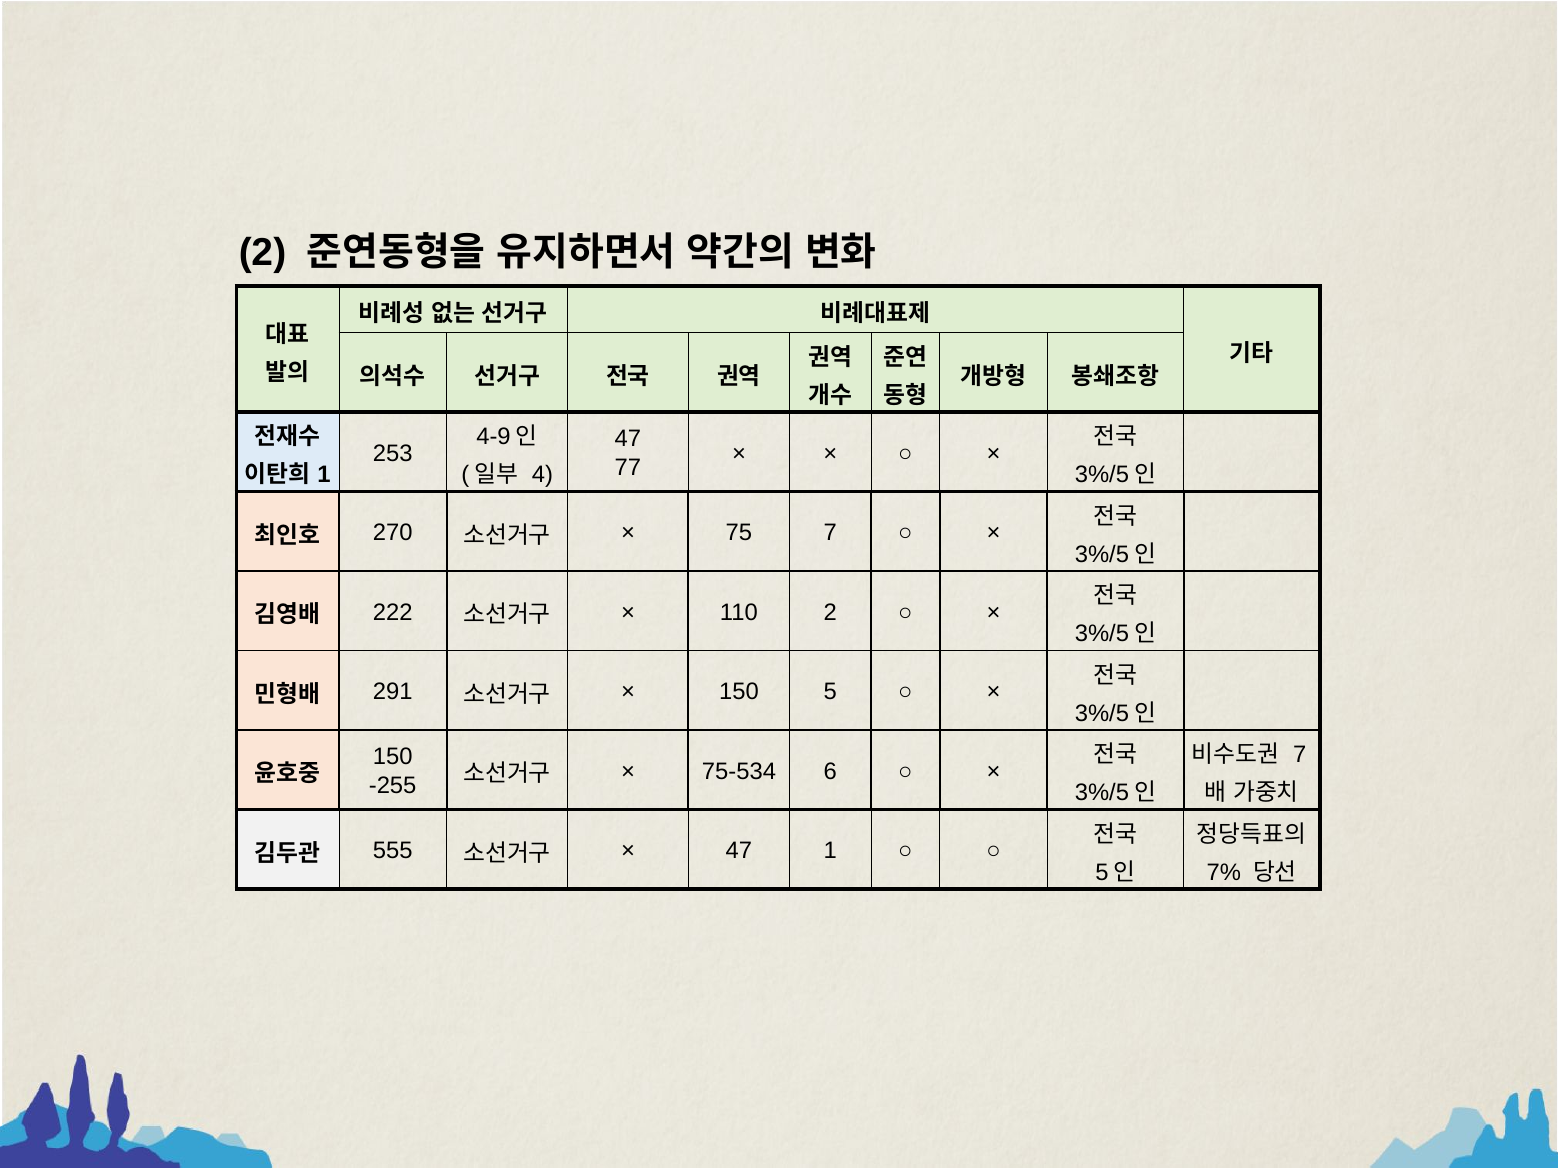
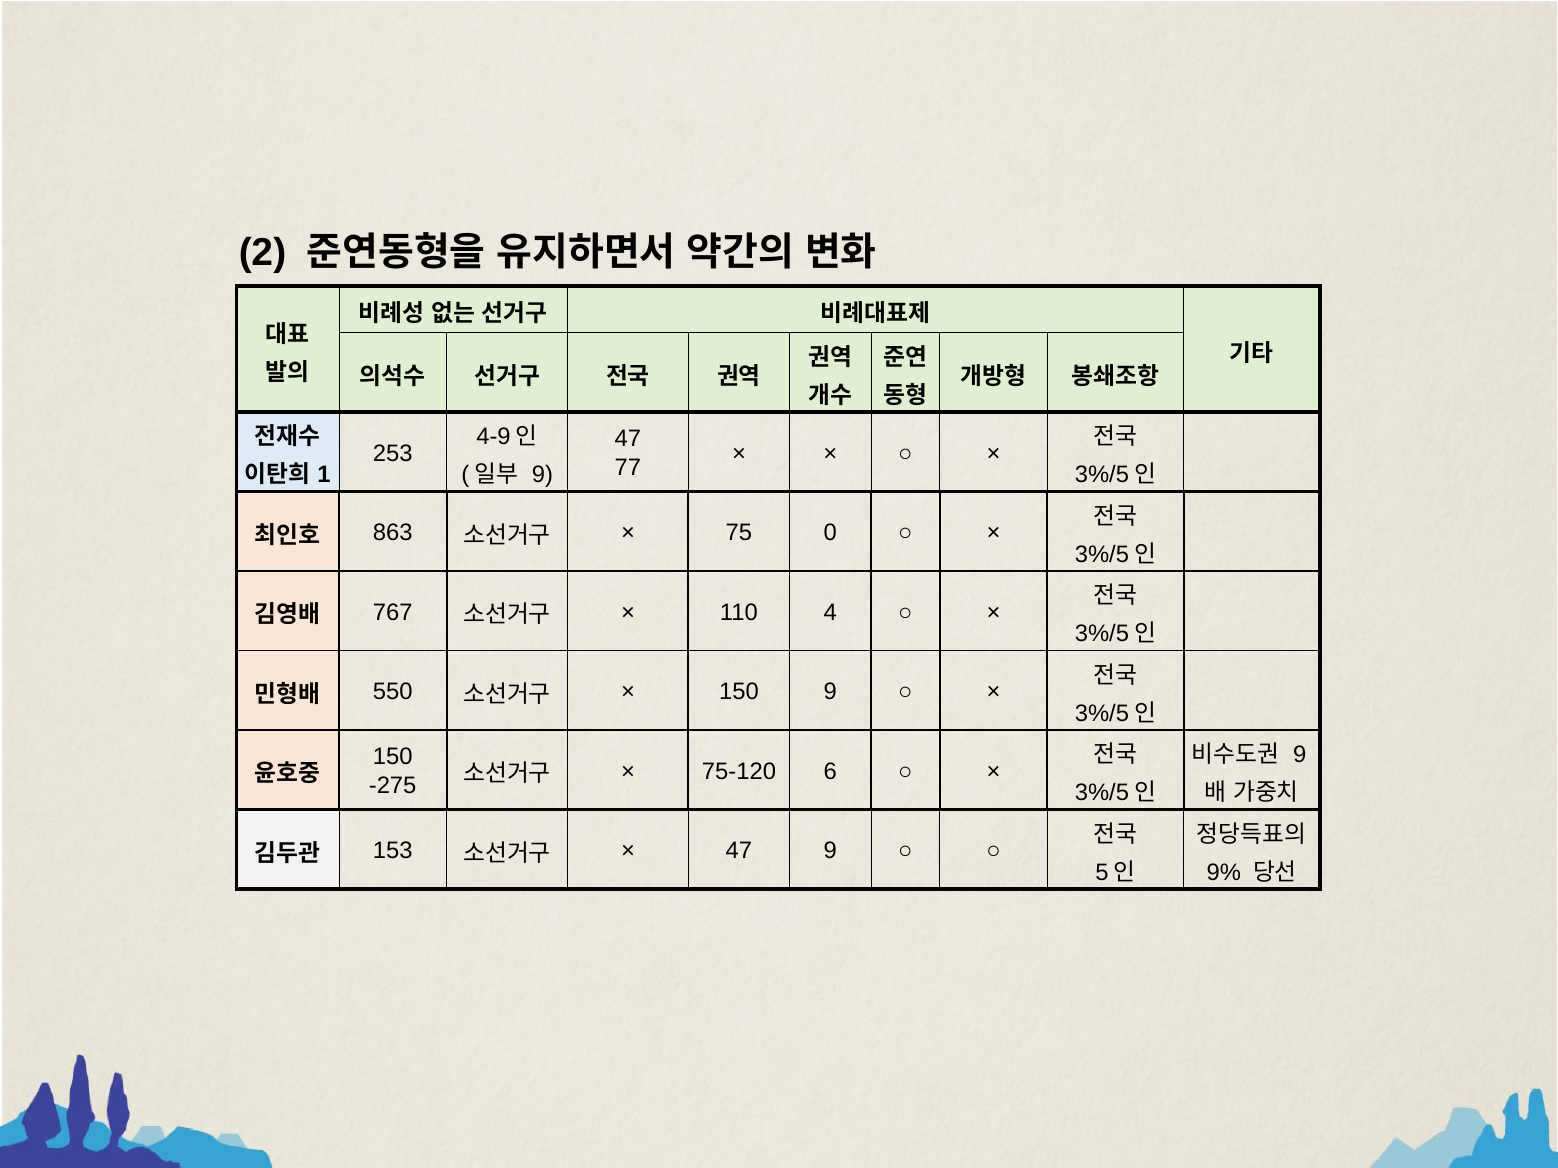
4: 4 -> 9 (542, 475)
270: 270 -> 863 (393, 533)
75 7: 7 -> 0 (830, 533)
222: 222 -> 767 (393, 613)
110 2: 2 -> 4 (830, 613)
291: 291 -> 550 (393, 692)
150 5: 5 -> 9 (830, 692)
7: 7 -> 9 (1300, 755)
-255: -255 -> -275 (393, 786)
75-534: 75-534 -> 75-120 (739, 772)
555: 555 -> 153 (393, 851)
47 1: 1 -> 9 (830, 851)
7%: 7% -> 9% (1224, 873)
